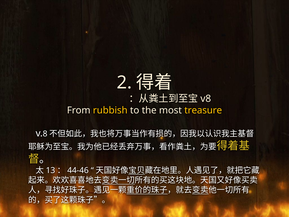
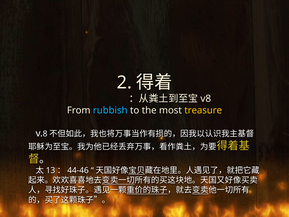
rubbish colour: yellow -> light blue (110, 110)
